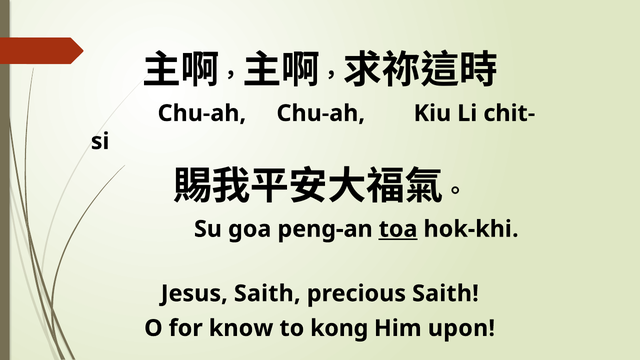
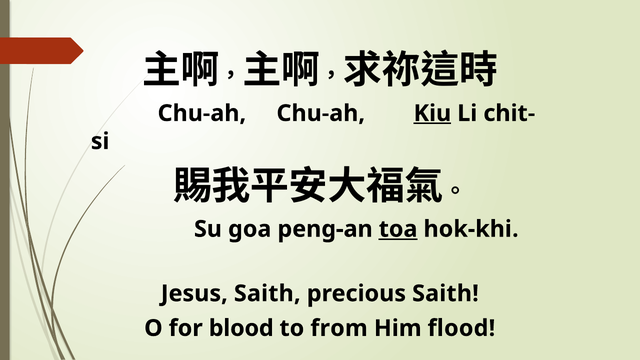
Kiu underline: none -> present (432, 113)
know: know -> blood (241, 328)
kong: kong -> from (339, 328)
upon: upon -> flood (461, 328)
